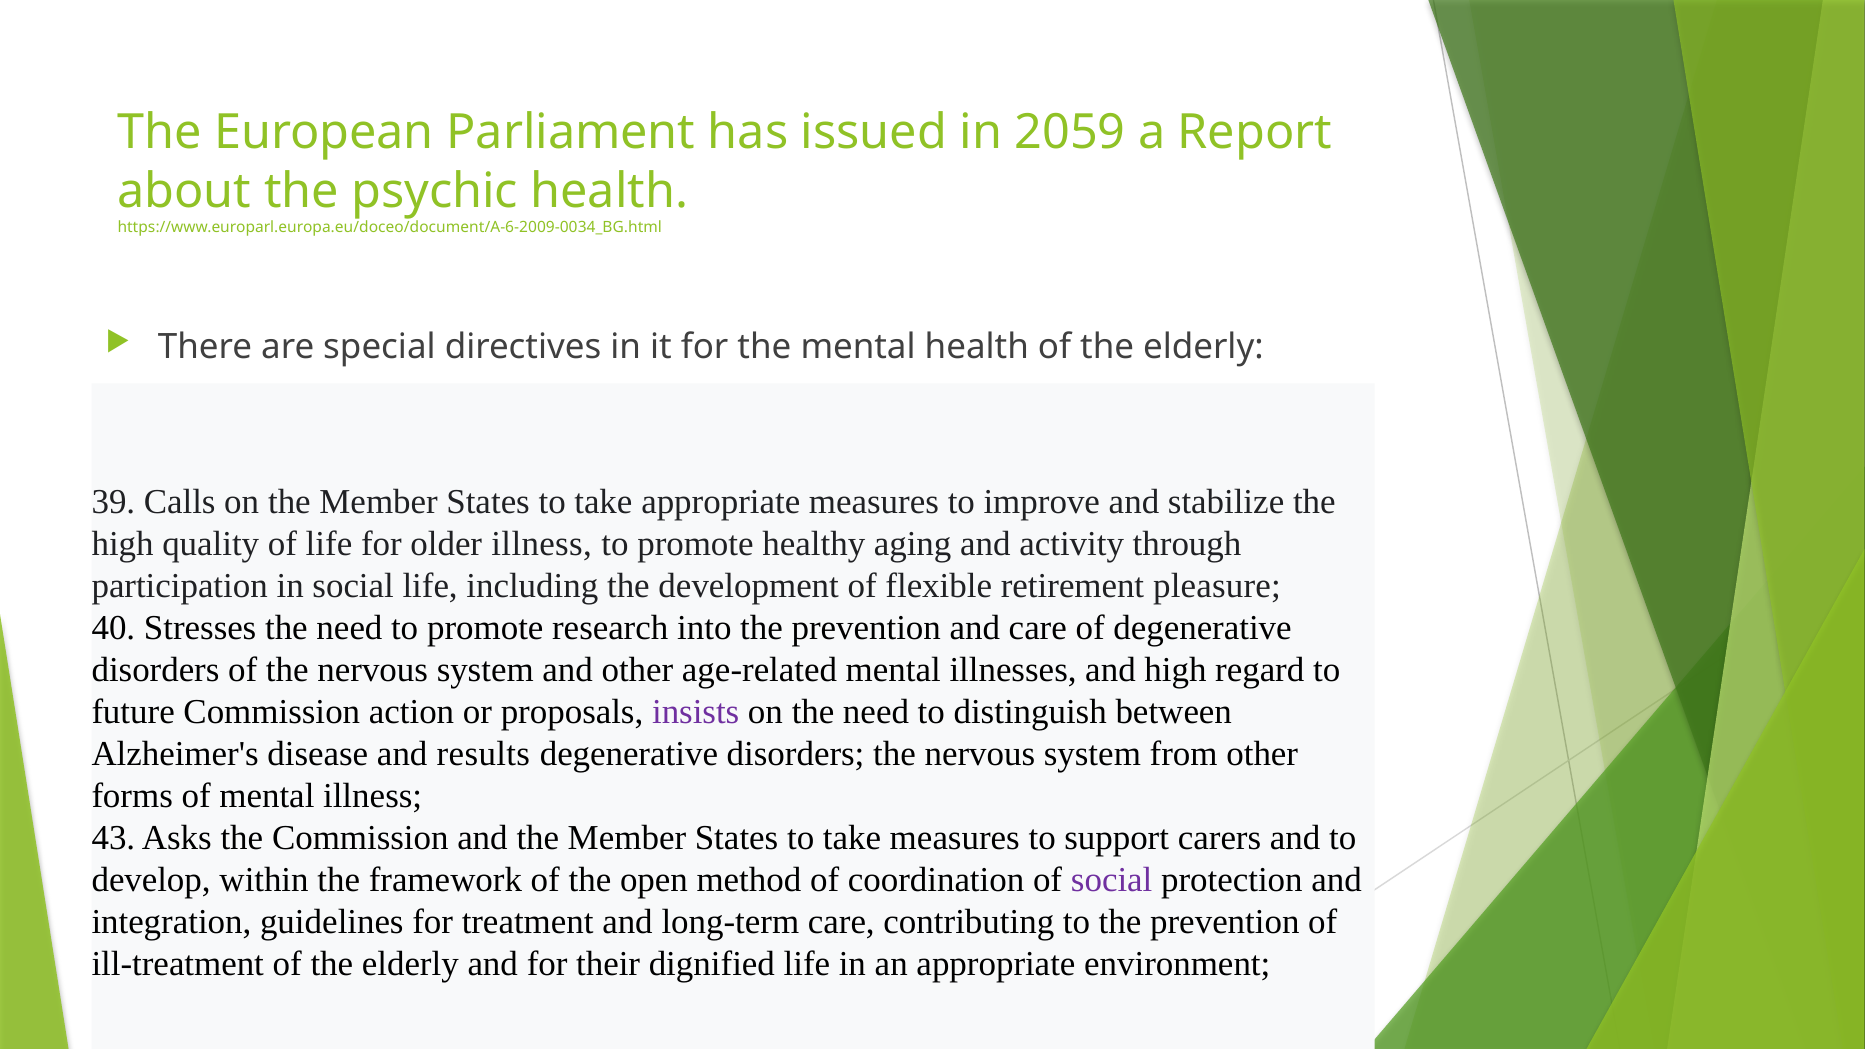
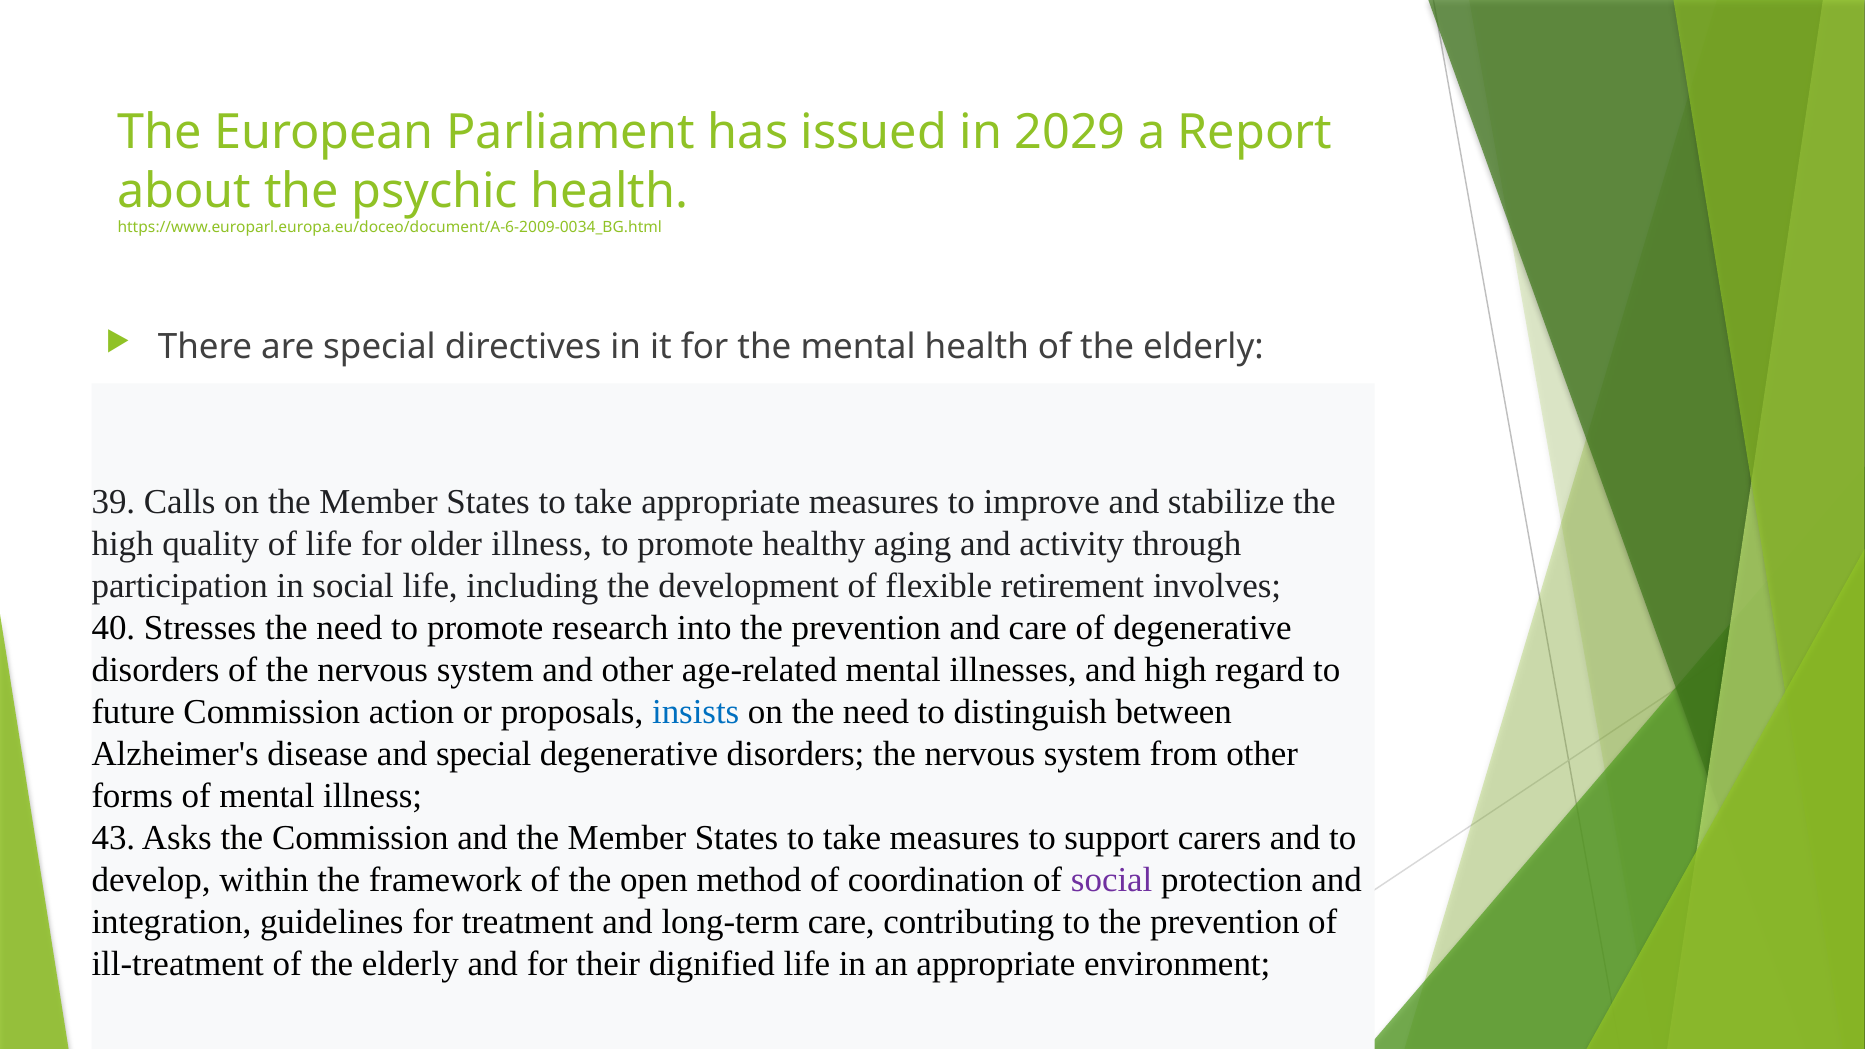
2059: 2059 -> 2029 (1070, 133)
pleasure: pleasure -> involves (1217, 586)
insists colour: purple -> blue (696, 712)
and results: results -> special (484, 754)
